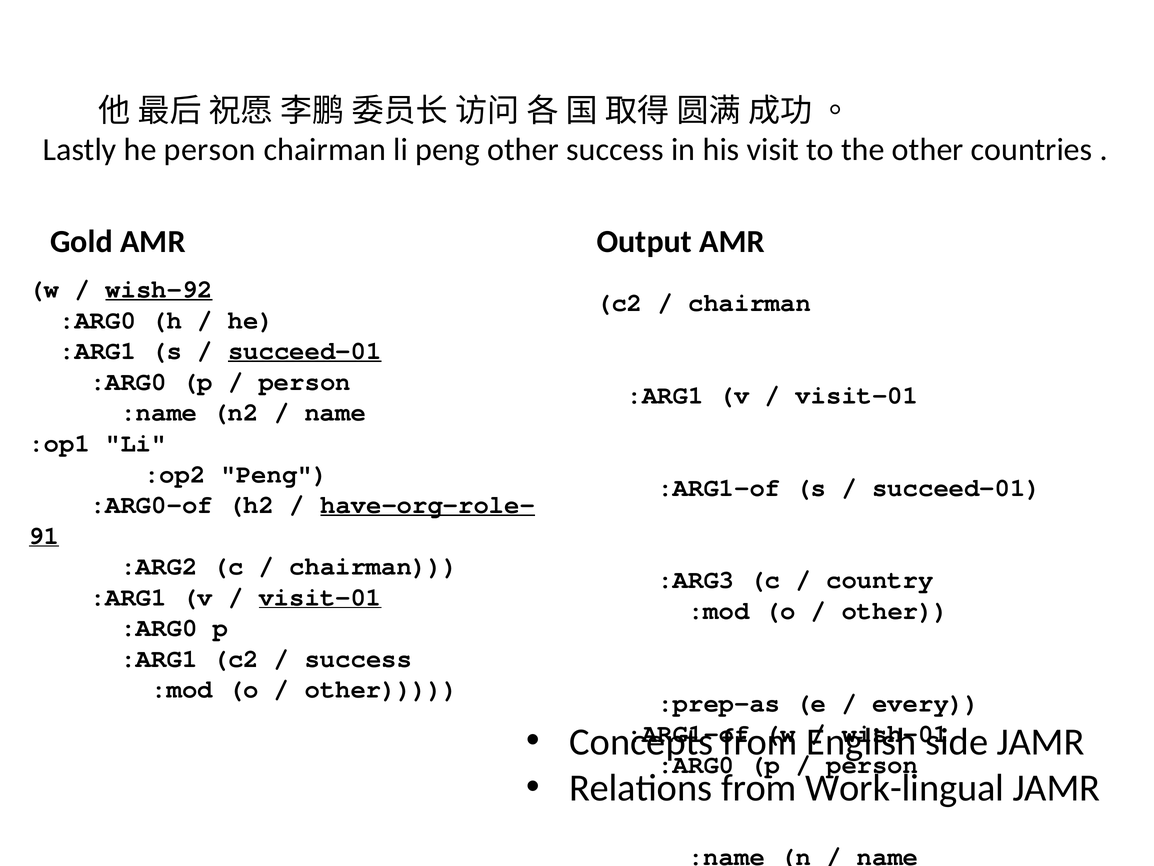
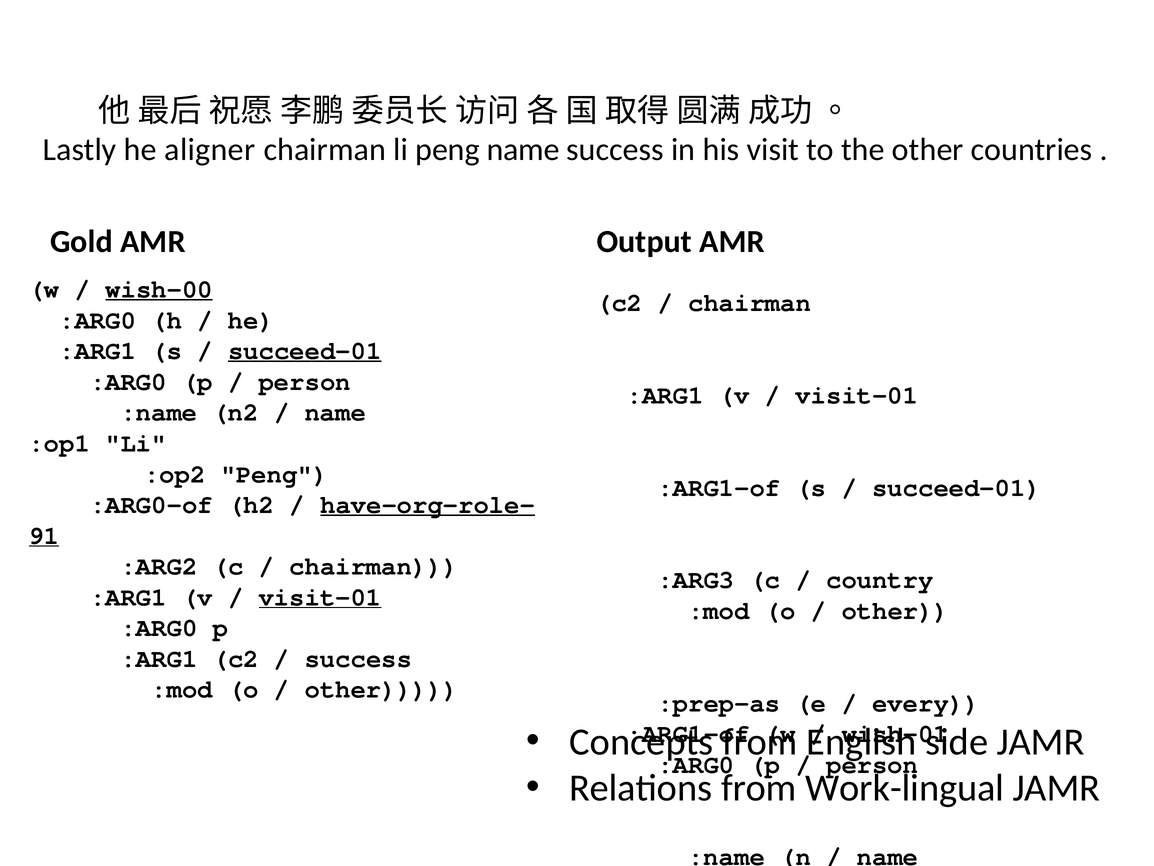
he person: person -> aligner (210, 149)
peng other: other -> name (523, 149)
wish-92: wish-92 -> wish-00 (159, 289)
